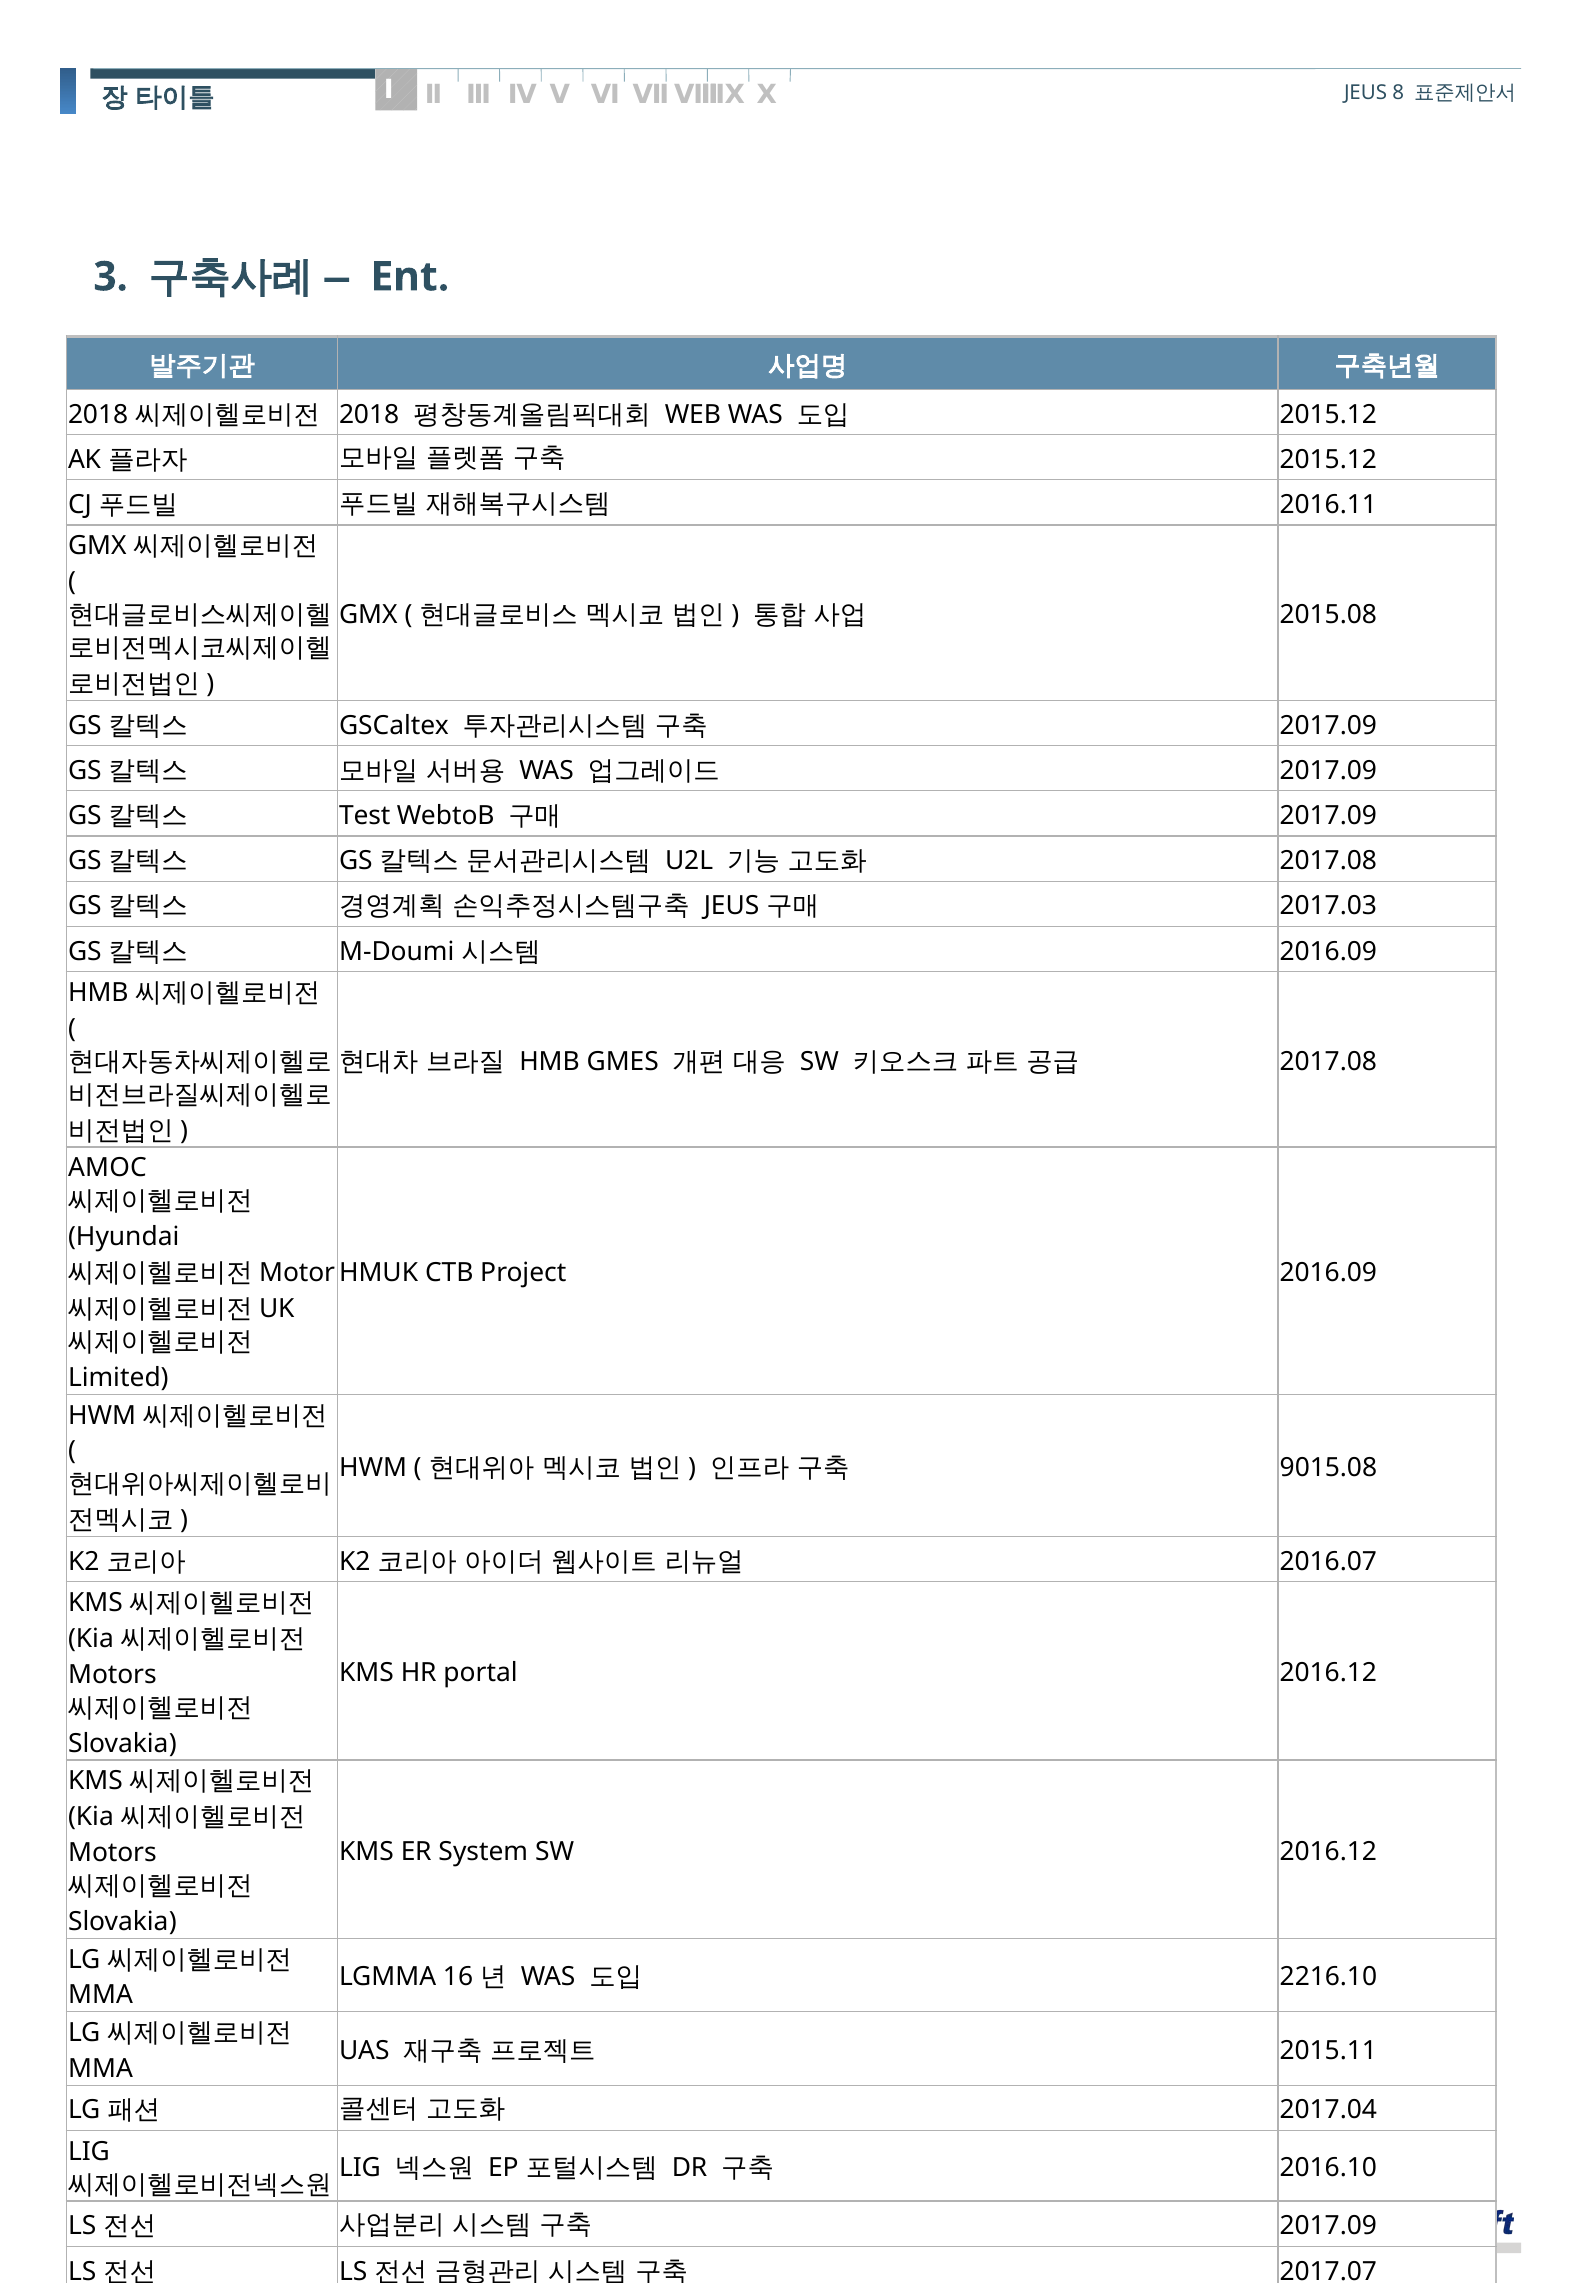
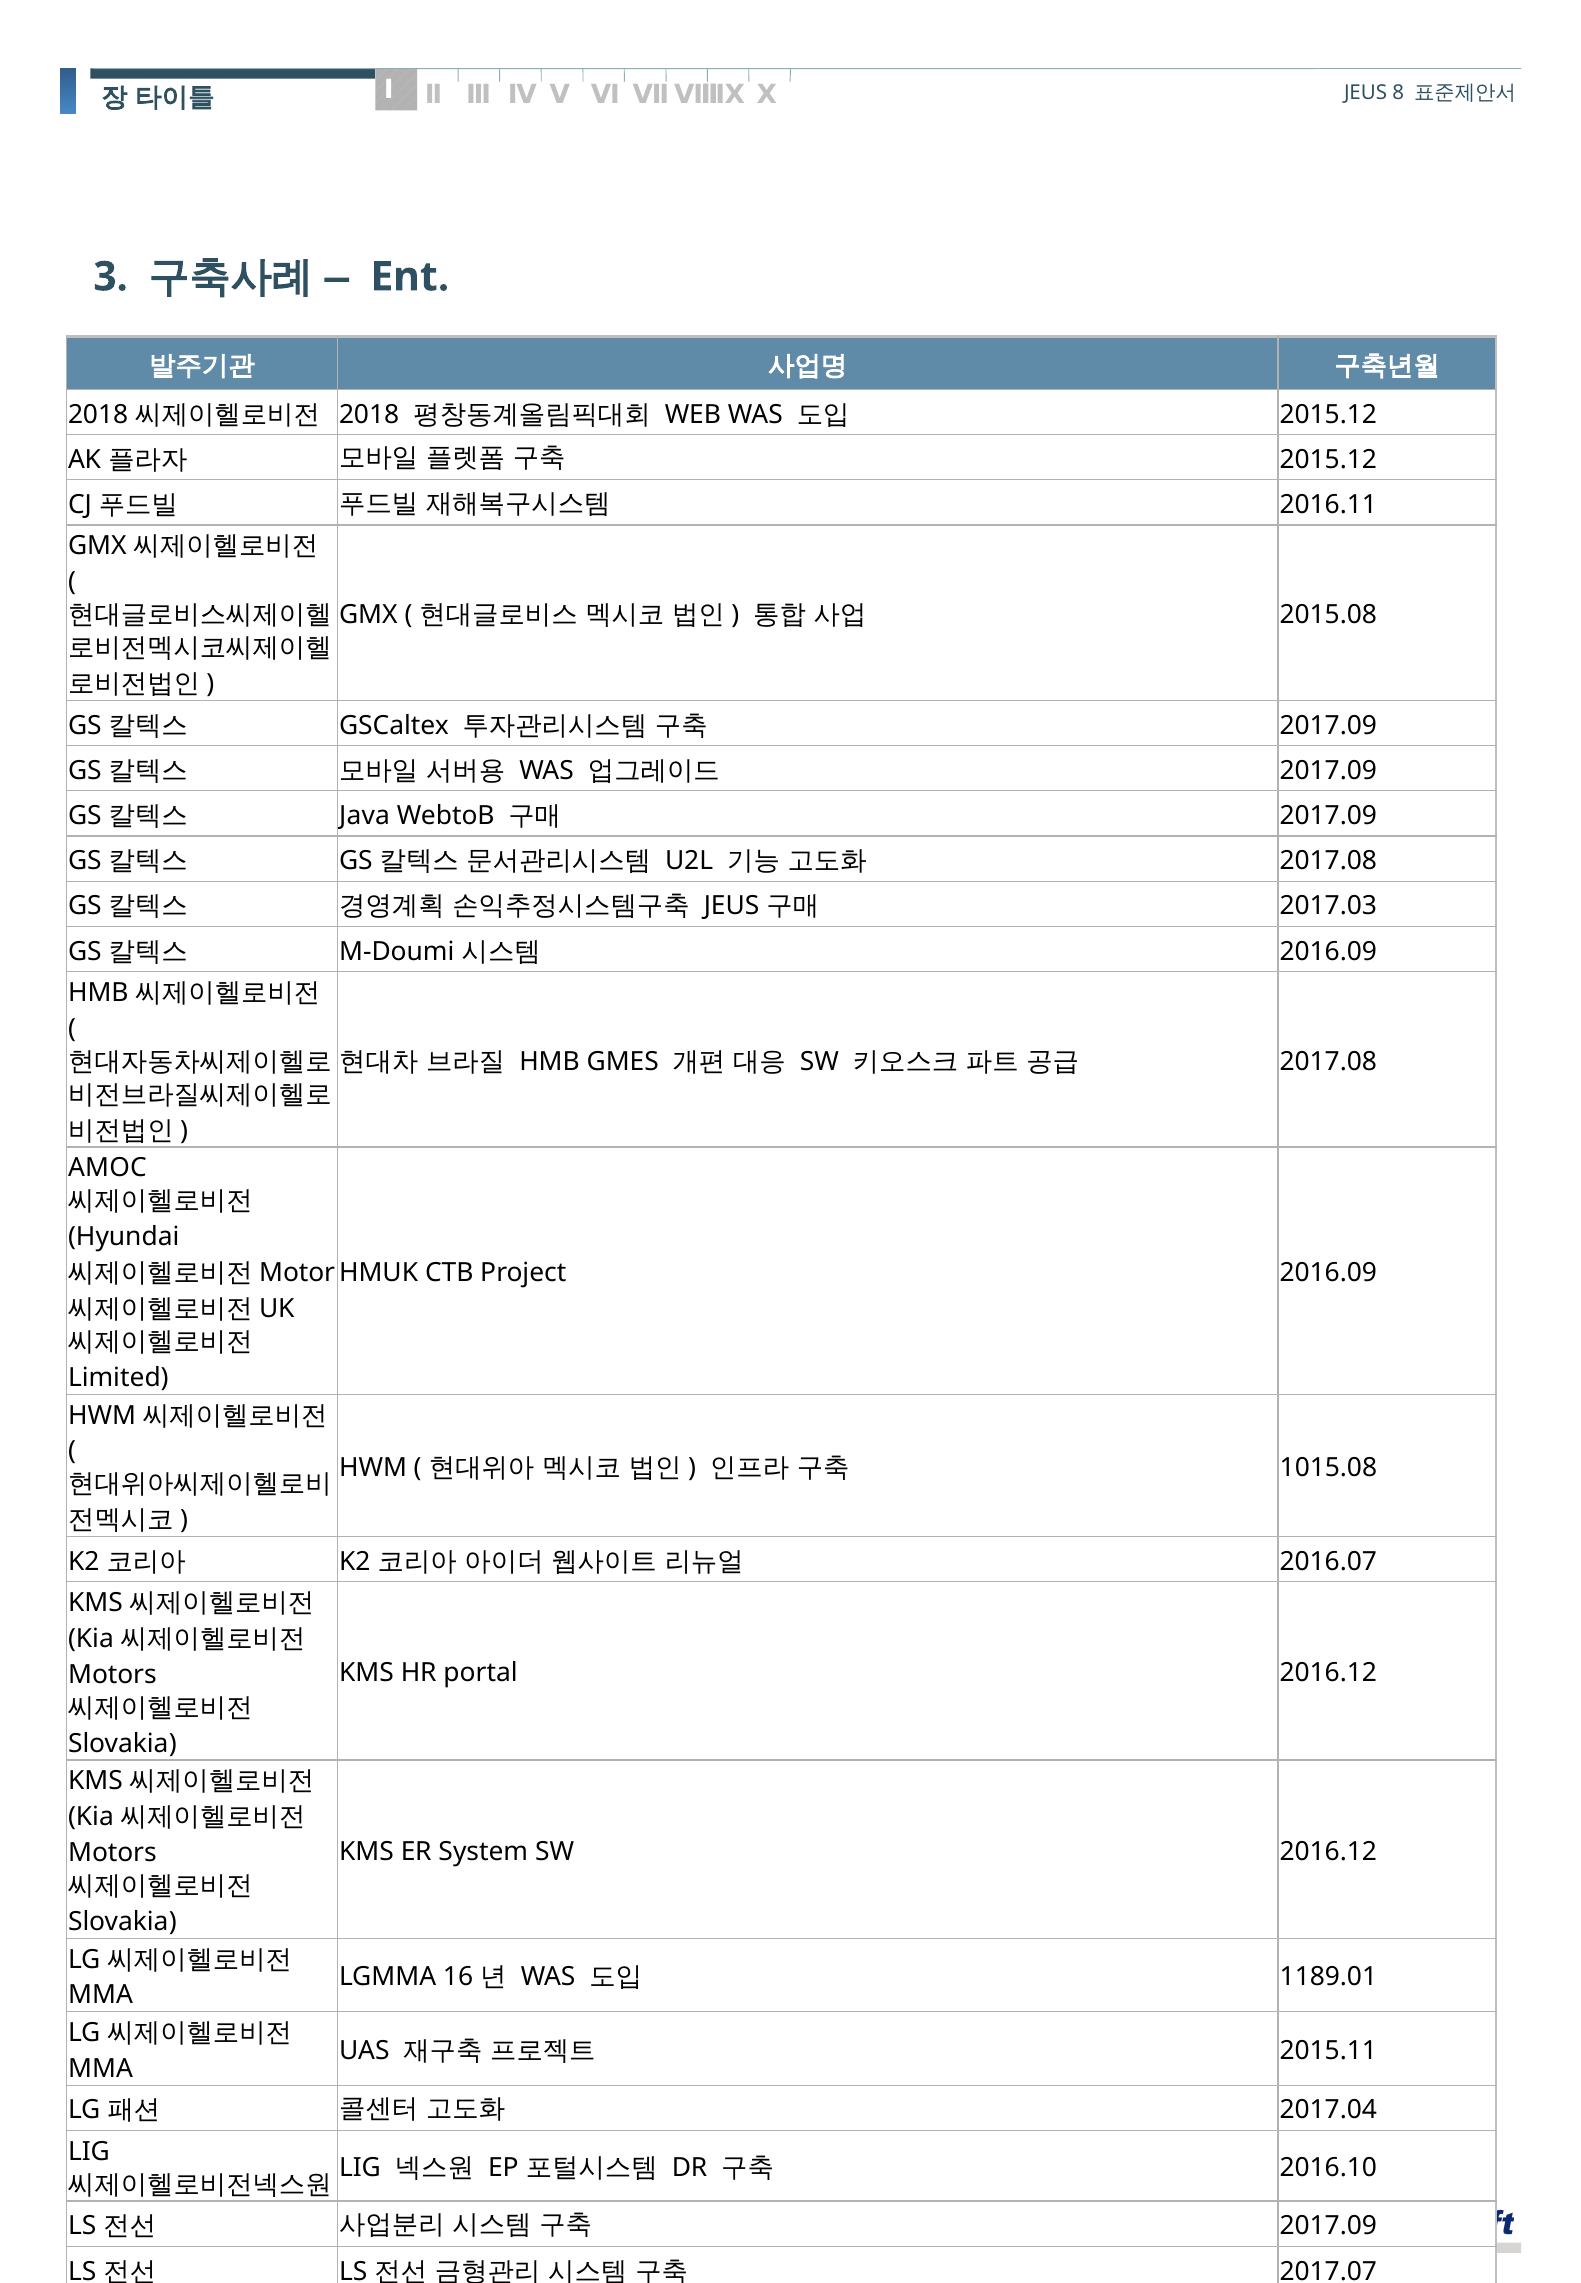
Test: Test -> Java (365, 816)
9015.08: 9015.08 -> 1015.08 (1328, 1468)
2216.10: 2216.10 -> 1189.01 (1328, 1978)
